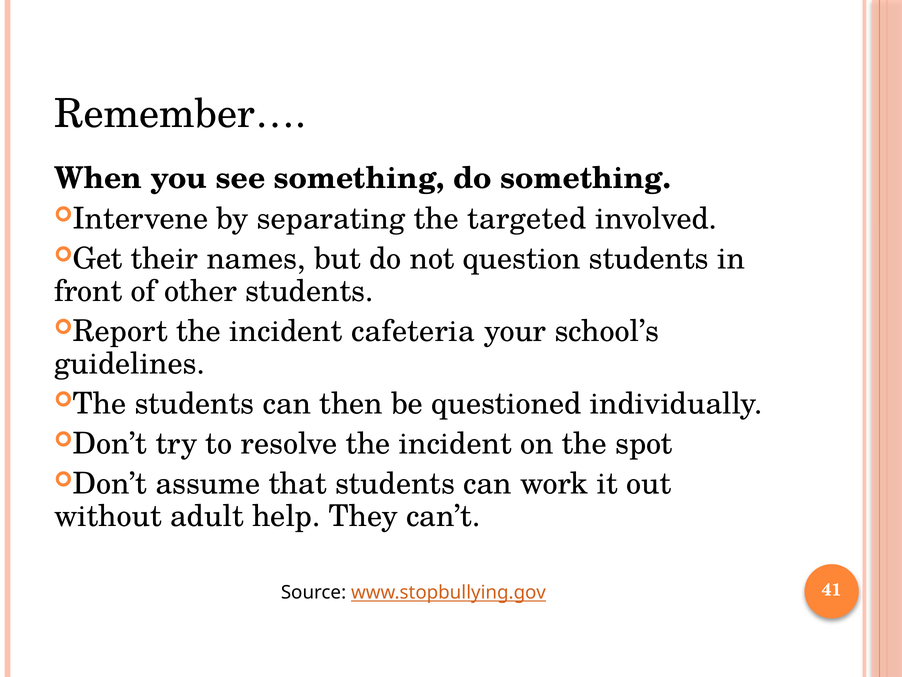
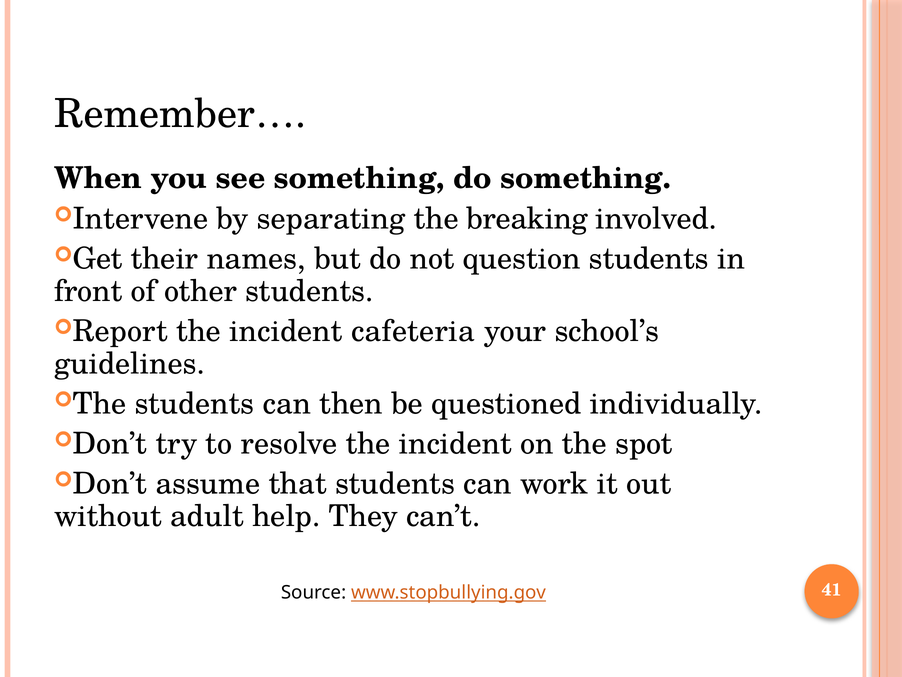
targeted: targeted -> breaking (527, 218)
